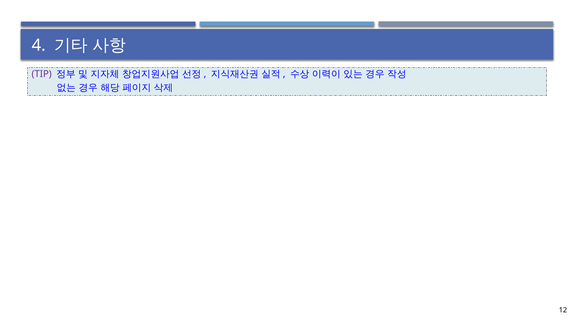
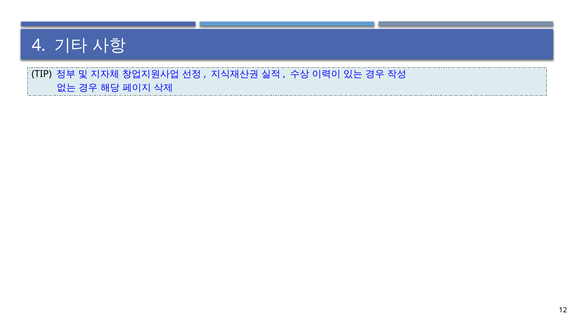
TIP colour: purple -> black (42, 74)
